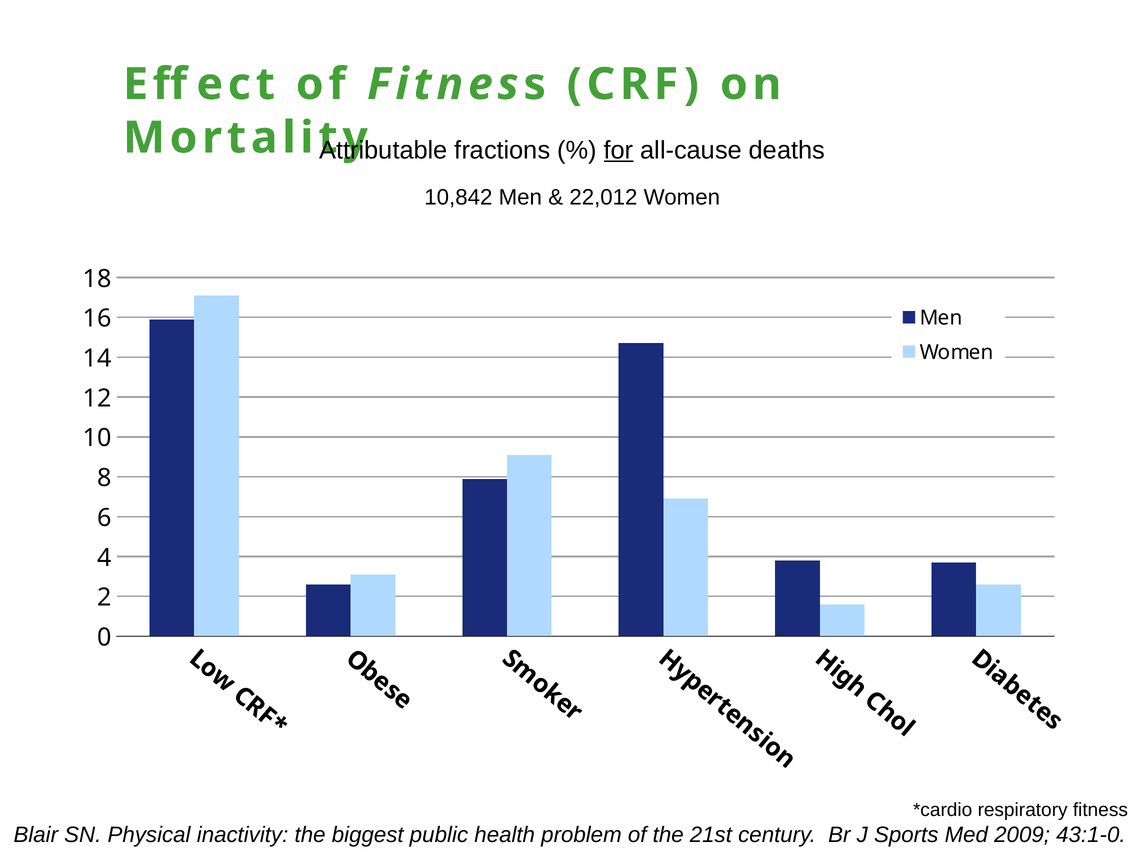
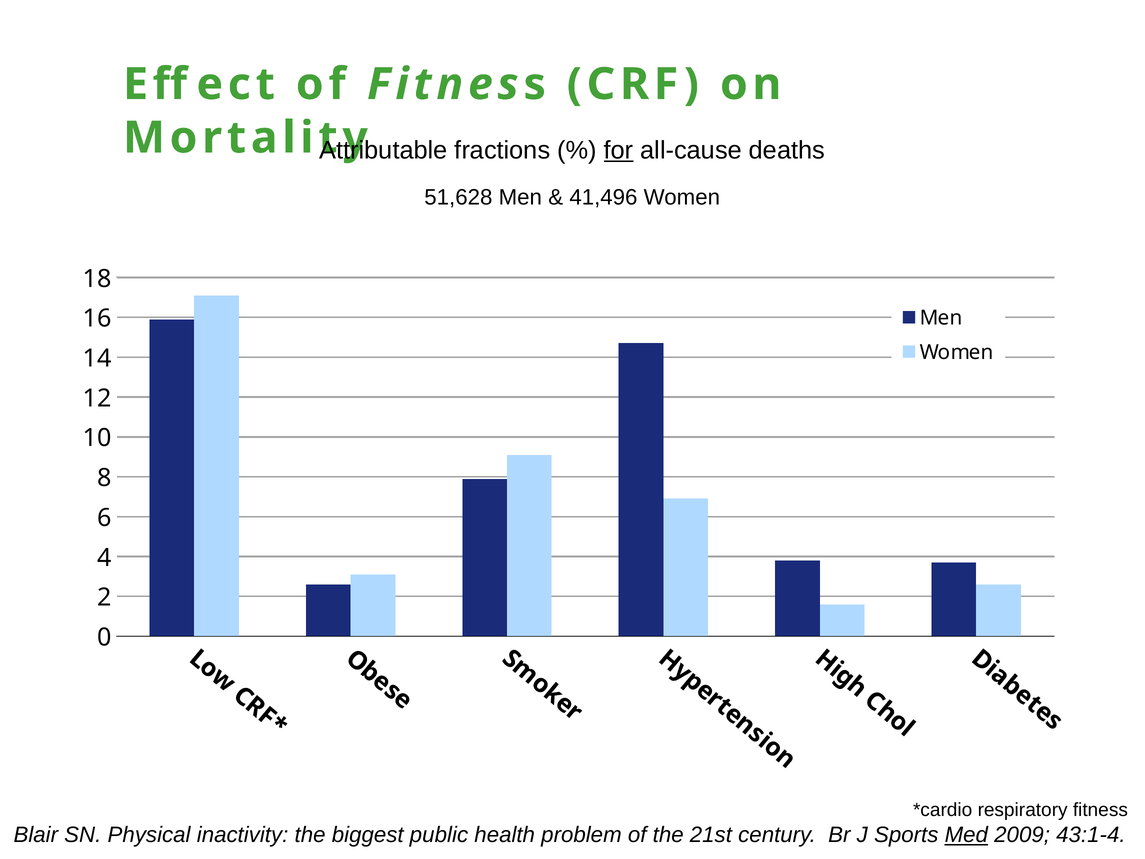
10,842: 10,842 -> 51,628 (458, 198)
22,012: 22,012 -> 41,496 (603, 198)
Med underline: none -> present (966, 835)
43:1-0: 43:1-0 -> 43:1-4 (1091, 835)
